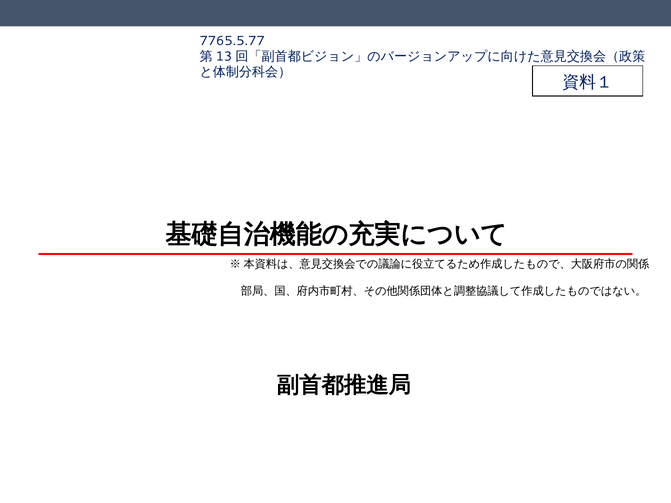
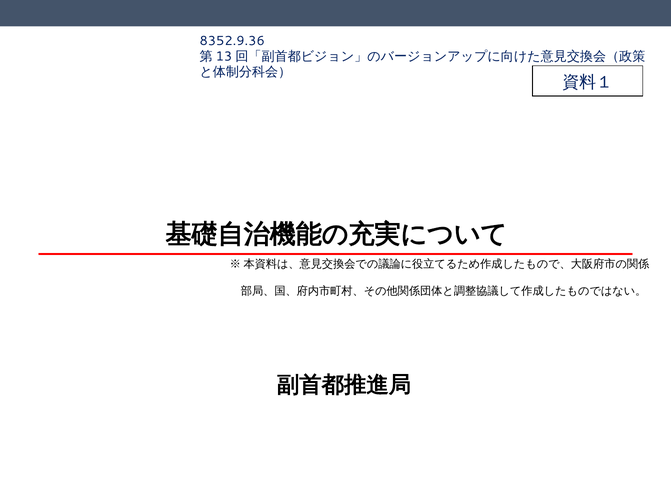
7765.5.77: 7765.5.77 -> 8352.9.36 (232, 41)
